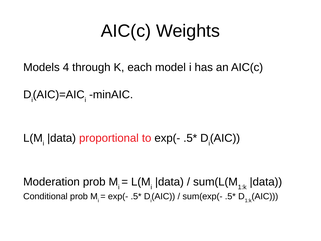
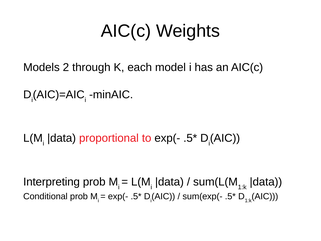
4: 4 -> 2 (66, 67)
Moderation: Moderation -> Interpreting (52, 182)
